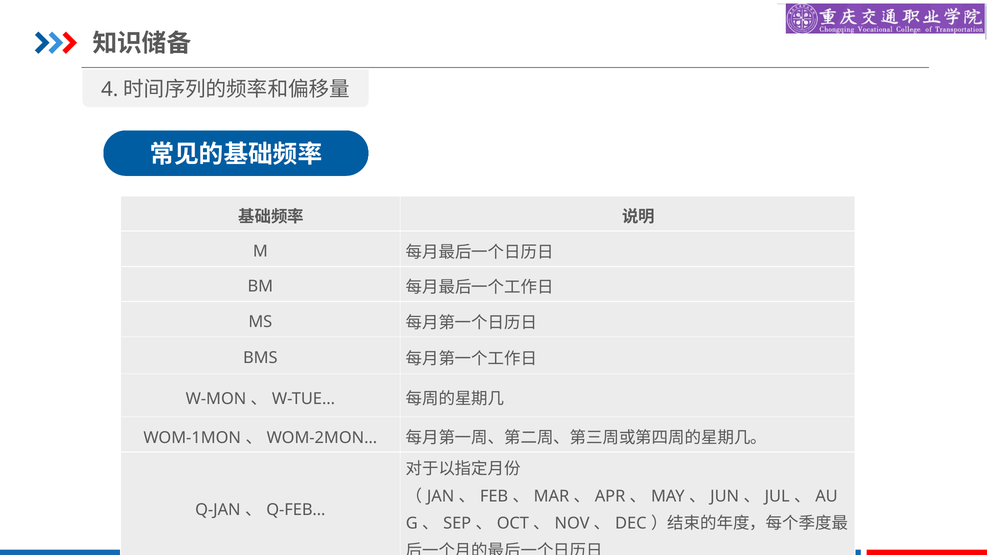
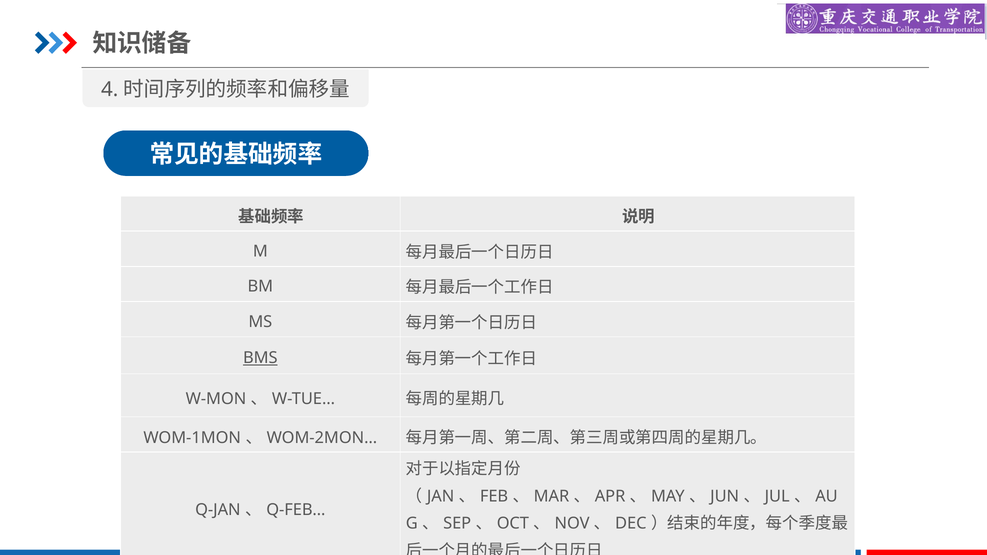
BMS underline: none -> present (260, 358)
